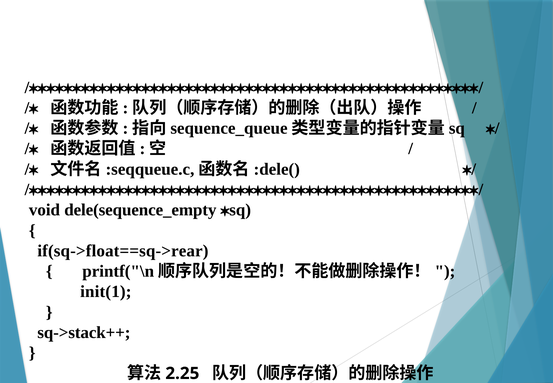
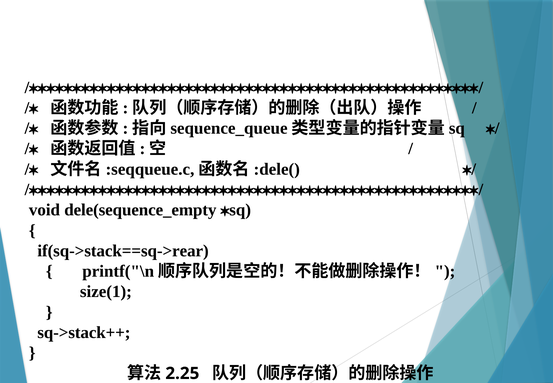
if(sq->float==sq->rear: if(sq->float==sq->rear -> if(sq->stack==sq->rear (123, 251)
init(1: init(1 -> size(1 (106, 292)
